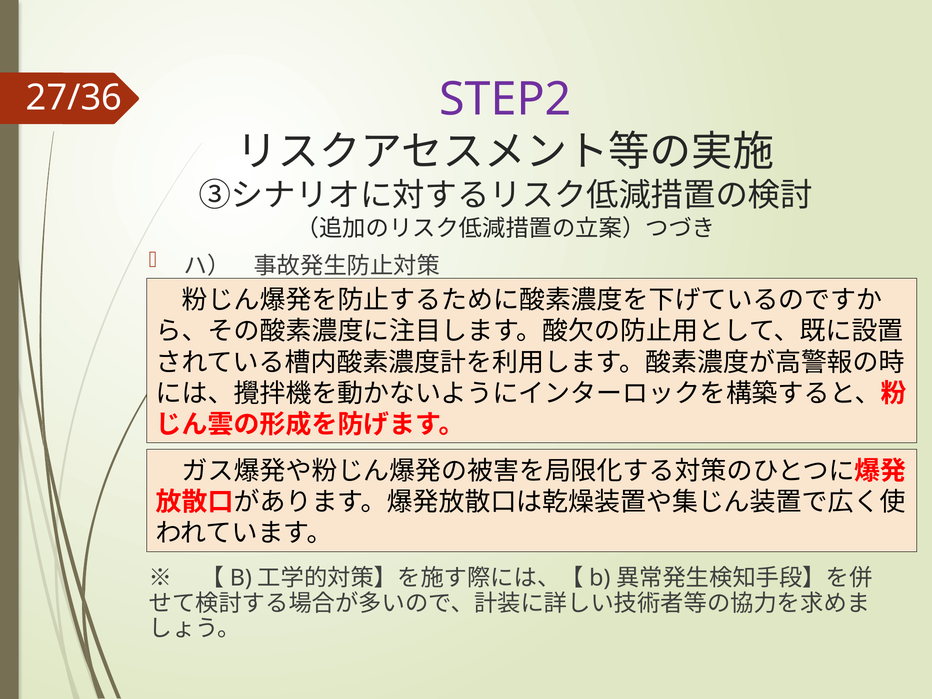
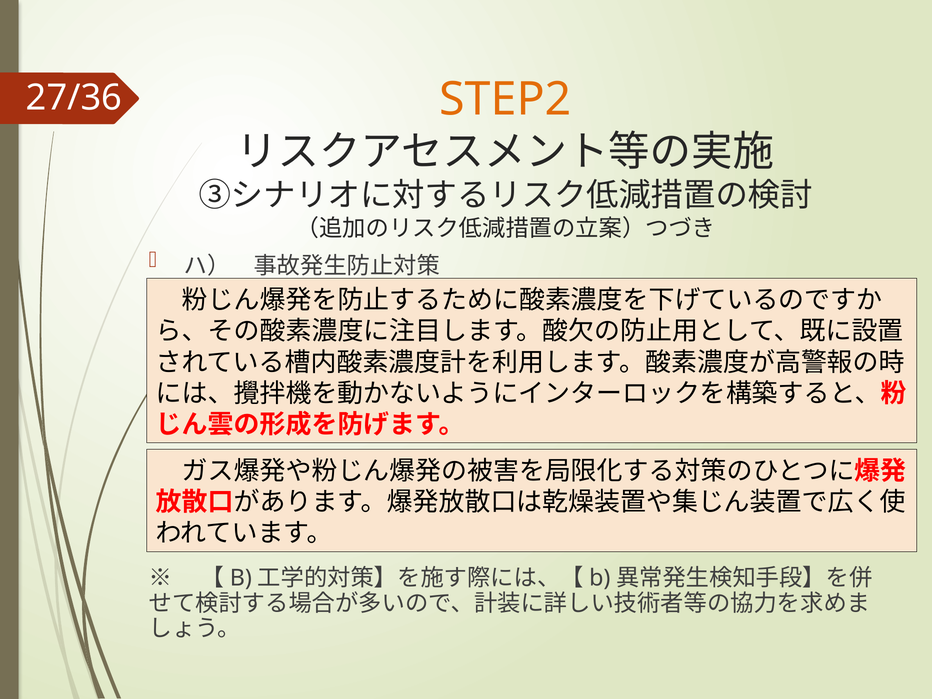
STEP2 colour: purple -> orange (505, 100)
